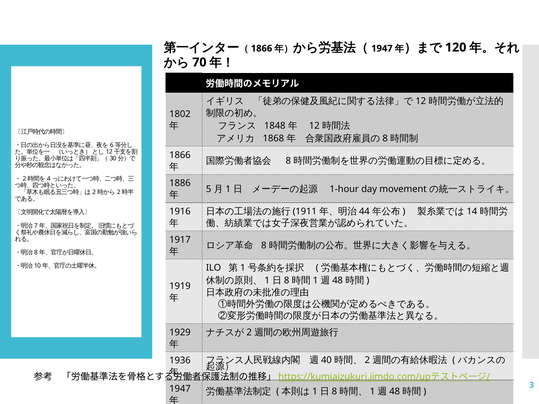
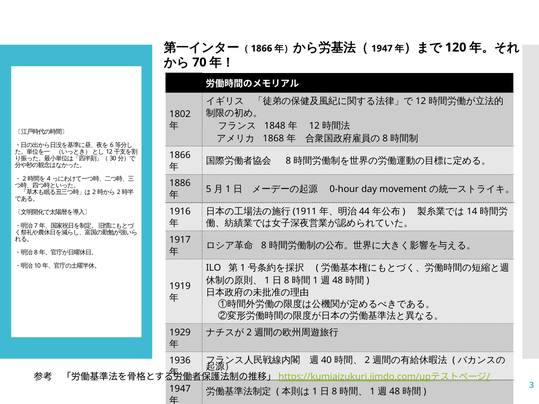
1-hour: 1-hour -> 0-hour (344, 189)
